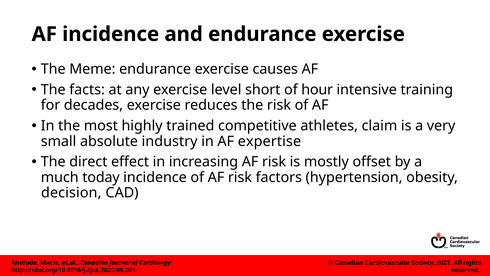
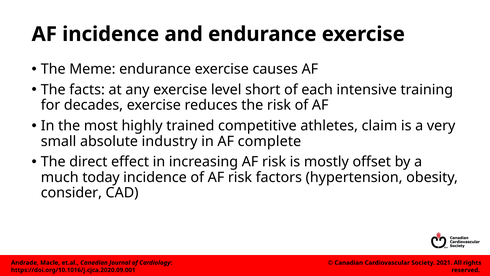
hour: hour -> each (317, 90)
expertise: expertise -> complete (269, 141)
decision: decision -> consider (71, 193)
